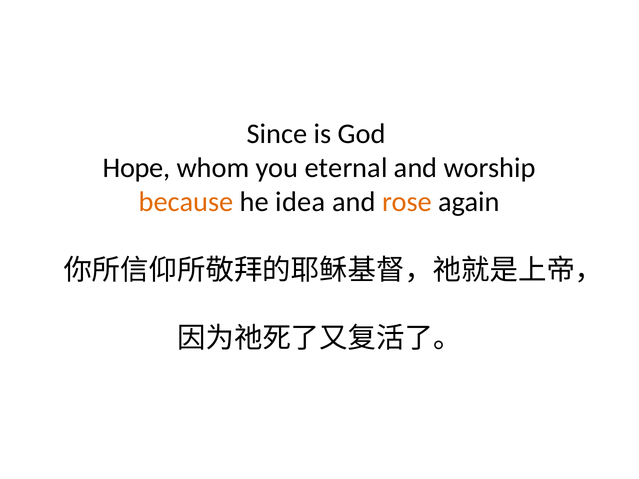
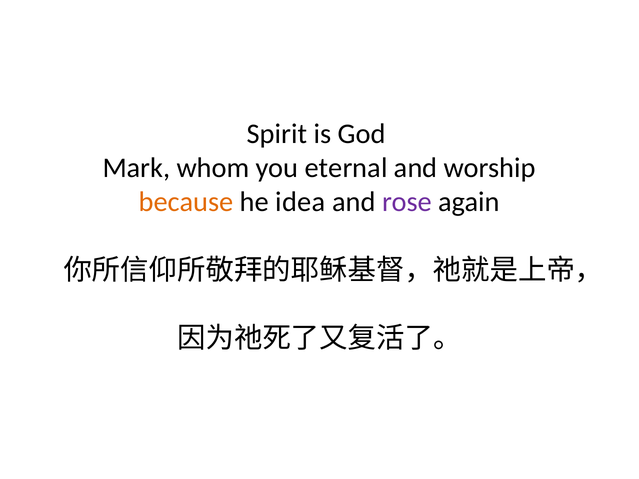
Since: Since -> Spirit (277, 134)
Hope: Hope -> Mark (136, 168)
rose colour: orange -> purple (407, 202)
